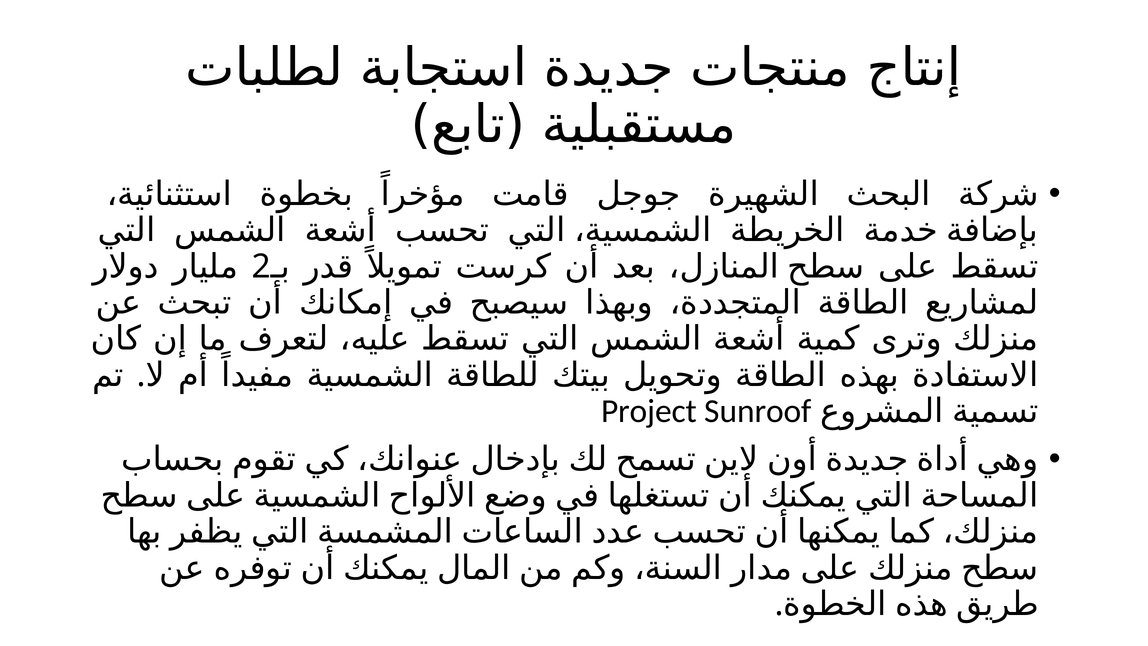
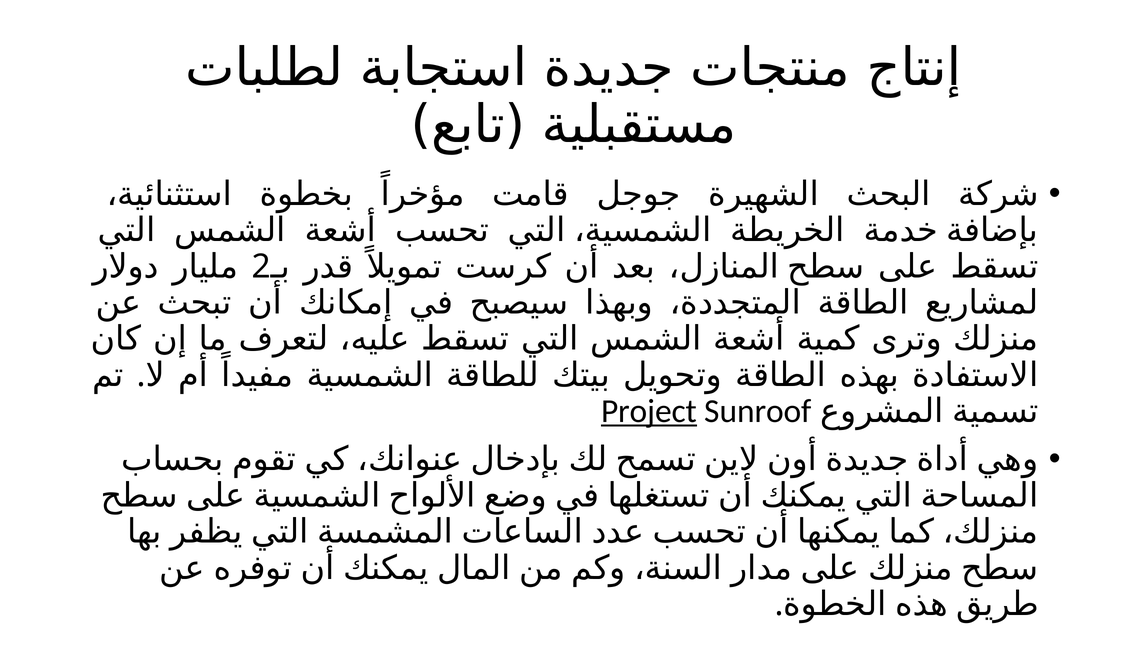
Project underline: none -> present (649, 411)
